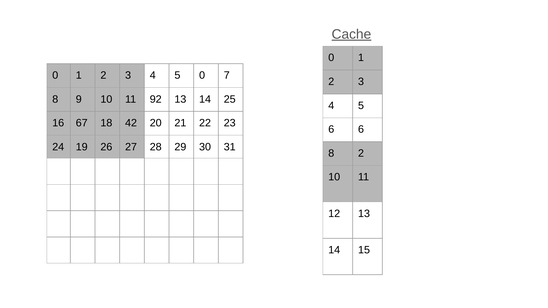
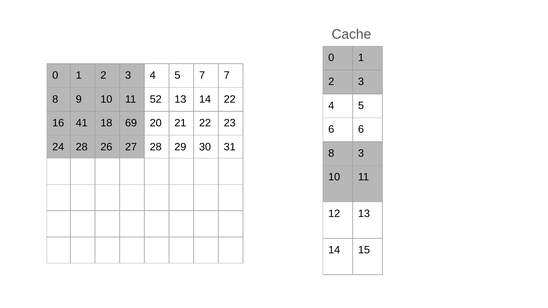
Cache underline: present -> none (351, 34)
5 0: 0 -> 7 (202, 75)
92: 92 -> 52 (156, 99)
14 25: 25 -> 22 (230, 99)
67: 67 -> 41 (82, 123)
42: 42 -> 69 (131, 123)
24 19: 19 -> 28 (82, 147)
8 2: 2 -> 3 (361, 153)
